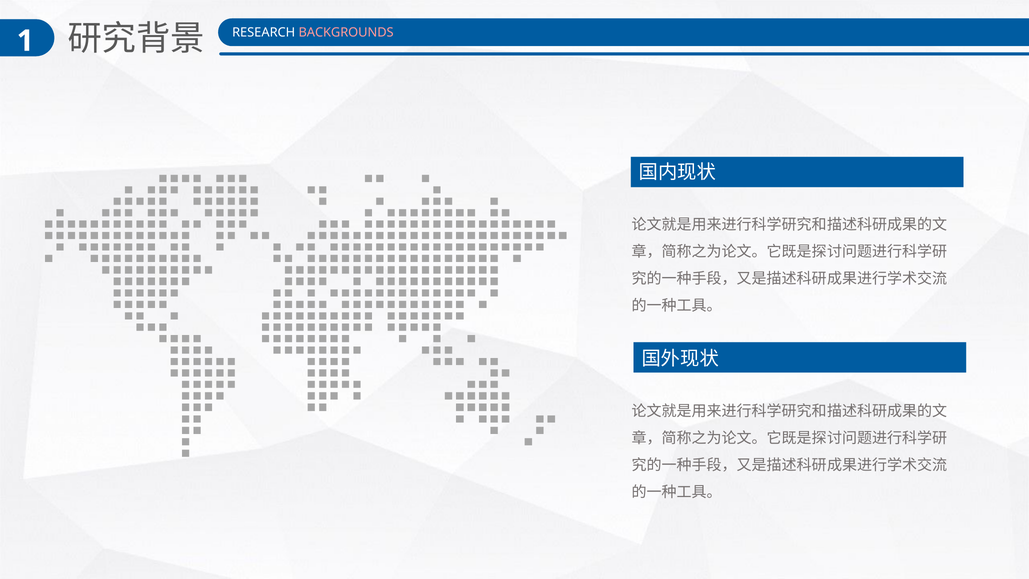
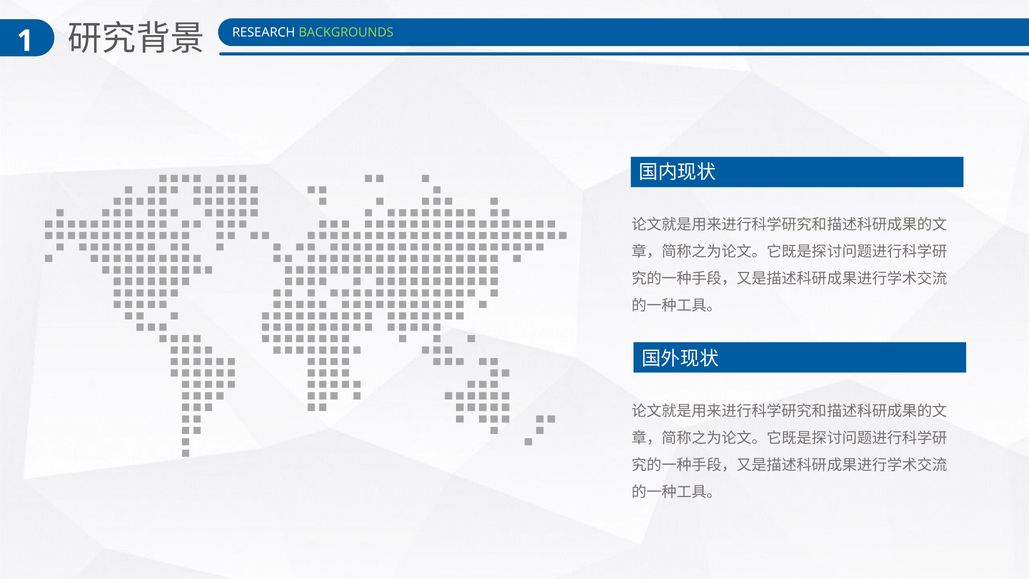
BACKGROUNDS colour: pink -> light green (346, 33)
